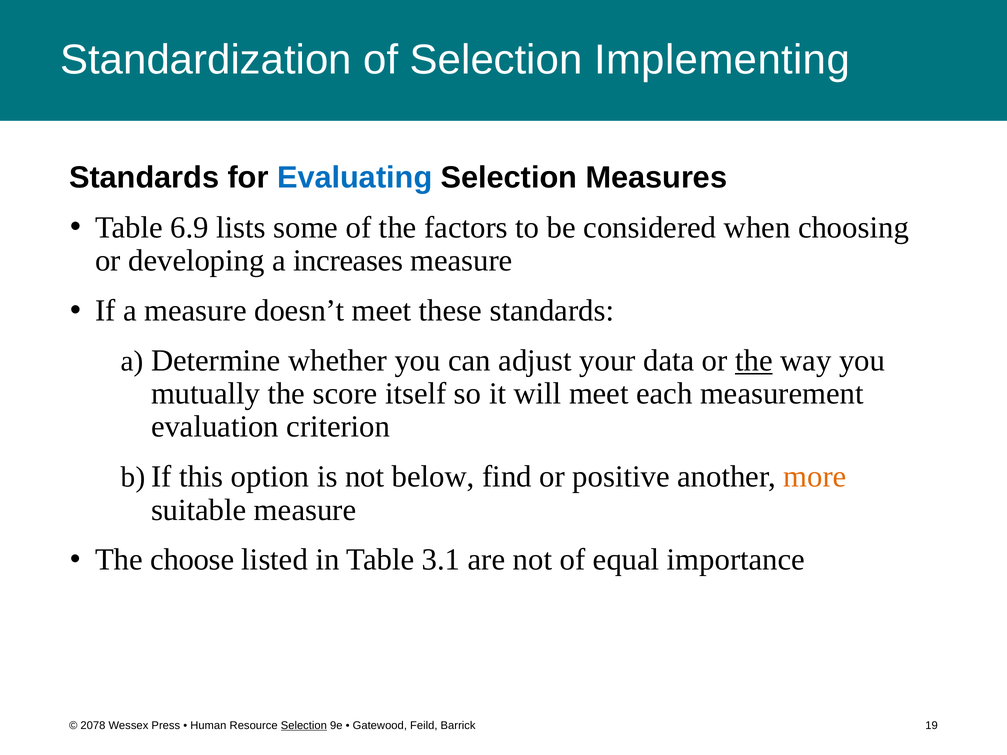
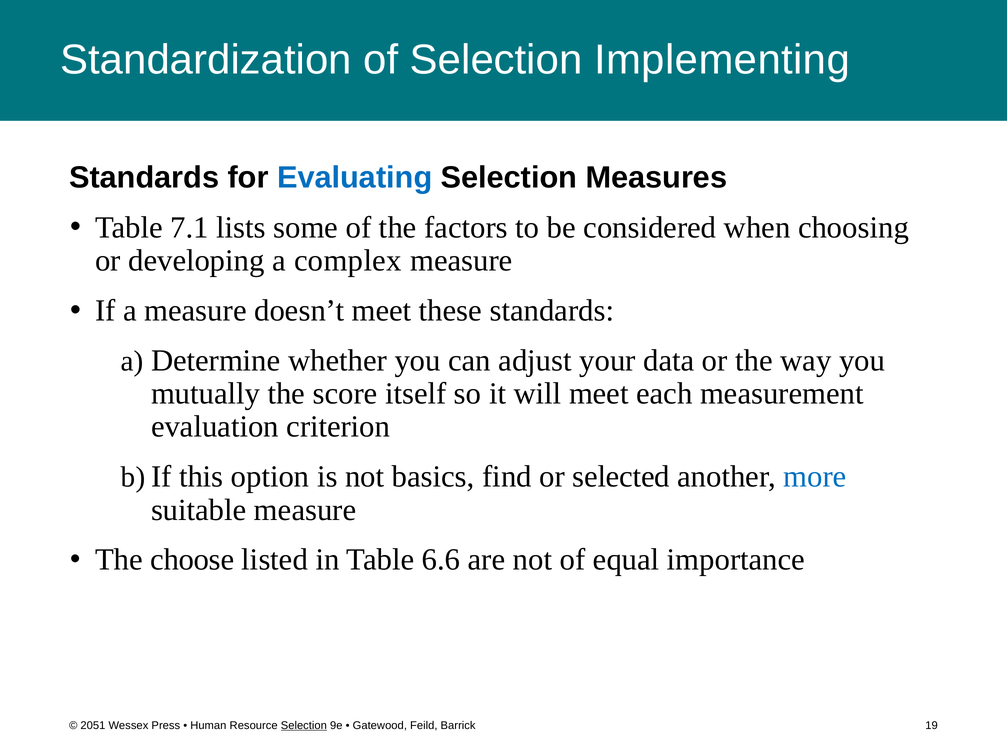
6.9: 6.9 -> 7.1 (190, 227)
increases: increases -> complex (348, 261)
the underline: present -> none (754, 361)
below: below -> basics (433, 477)
positive: positive -> selected (621, 477)
more colour: orange -> blue (815, 477)
3.1: 3.1 -> 6.6 (441, 560)
2078: 2078 -> 2051 (93, 726)
